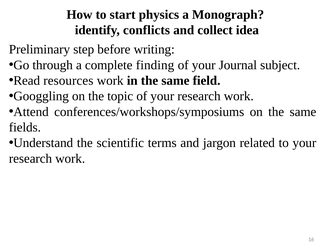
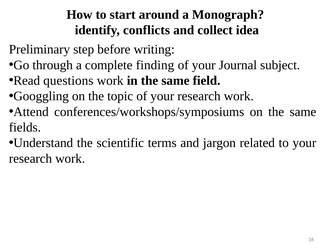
physics: physics -> around (159, 15)
resources: resources -> questions (68, 80)
